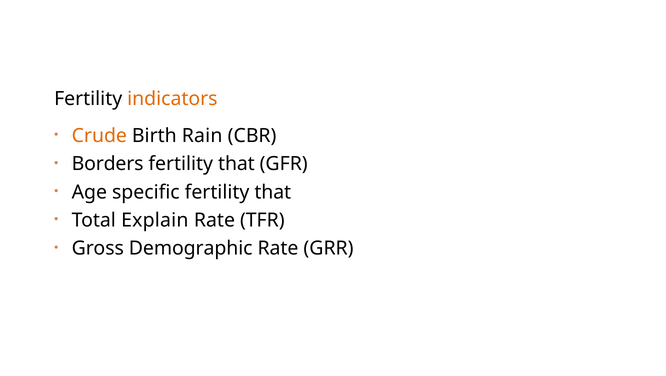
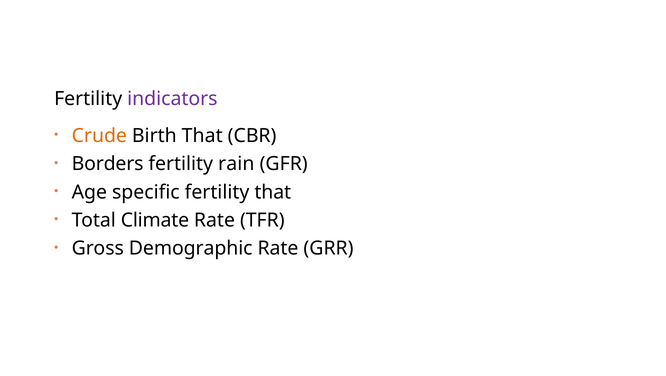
indicators colour: orange -> purple (172, 99)
Birth Rain: Rain -> That (202, 135)
that: that -> rain (236, 164)
Explain: Explain -> Climate (155, 220)
